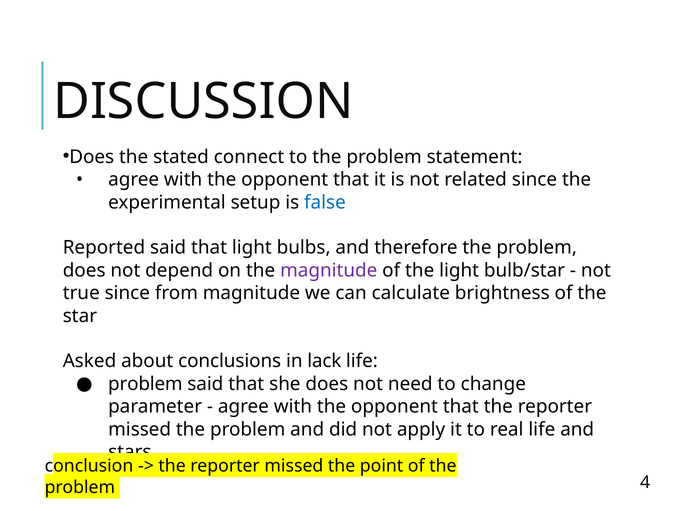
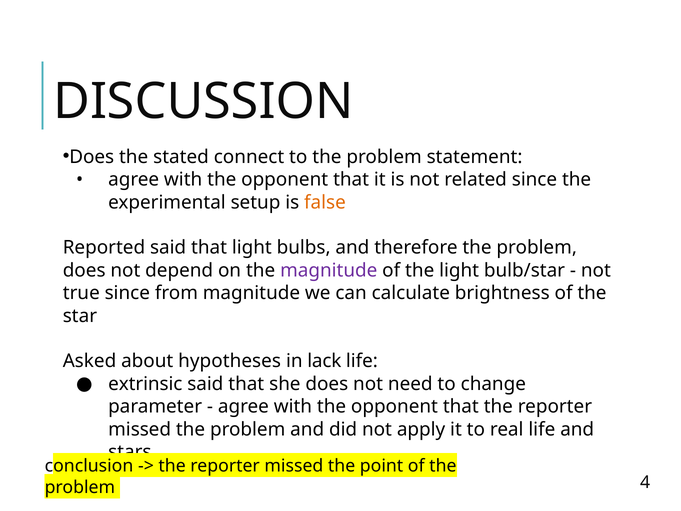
false colour: blue -> orange (325, 202)
conclusions: conclusions -> hypotheses (230, 361)
problem: problem -> extrinsic (145, 384)
